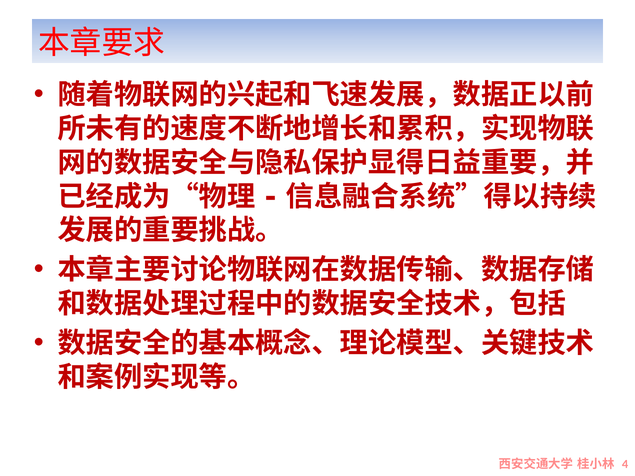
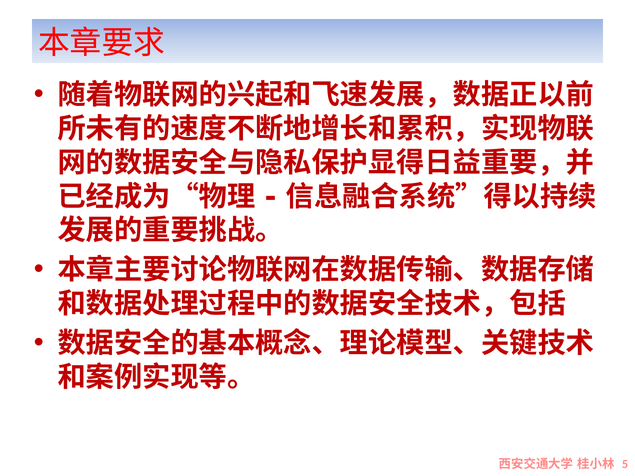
4: 4 -> 5 (625, 464)
